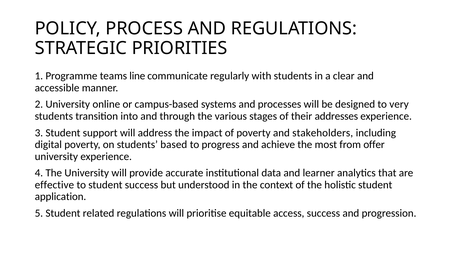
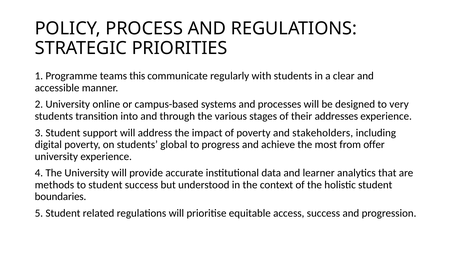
line: line -> this (137, 76)
based: based -> global (174, 144)
effective: effective -> methods (54, 184)
application: application -> boundaries (61, 196)
